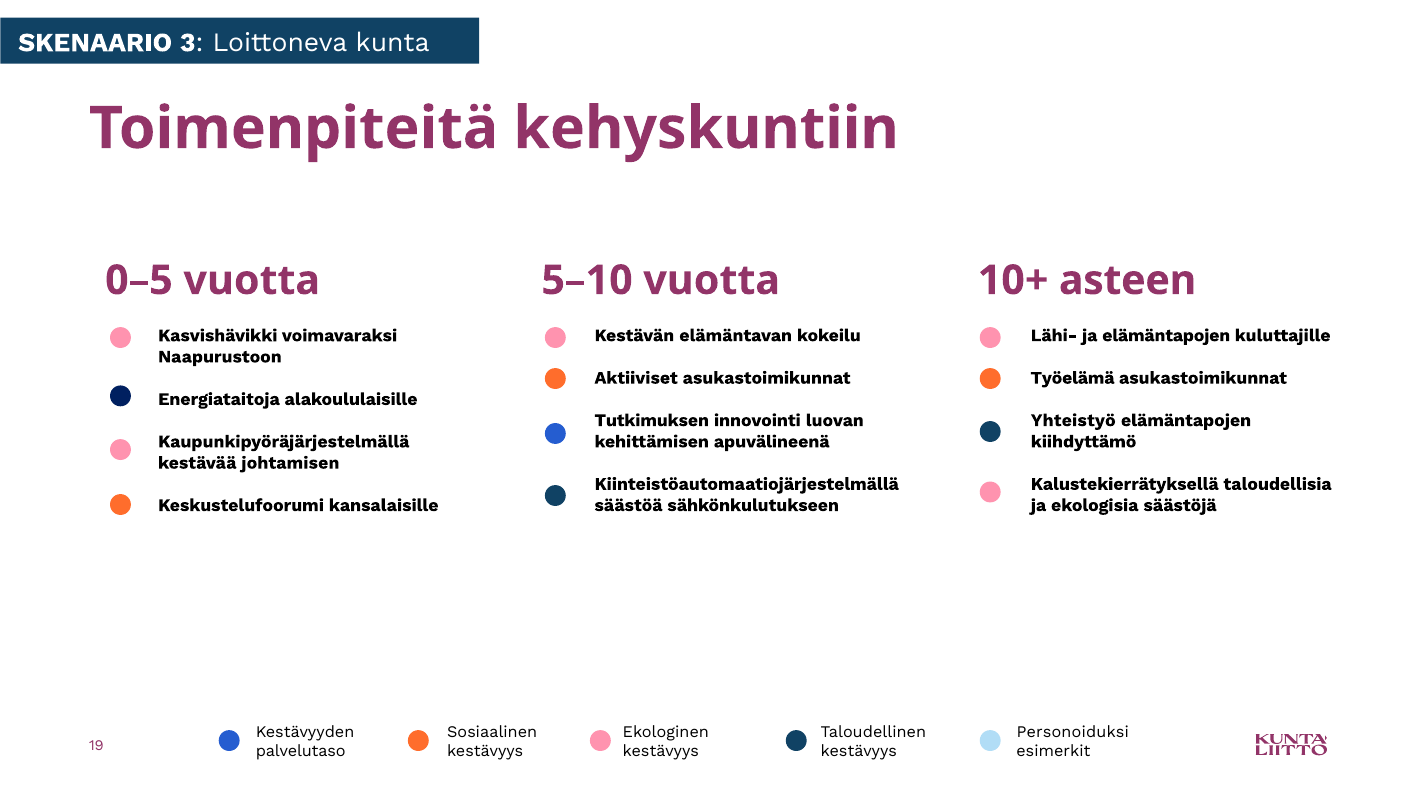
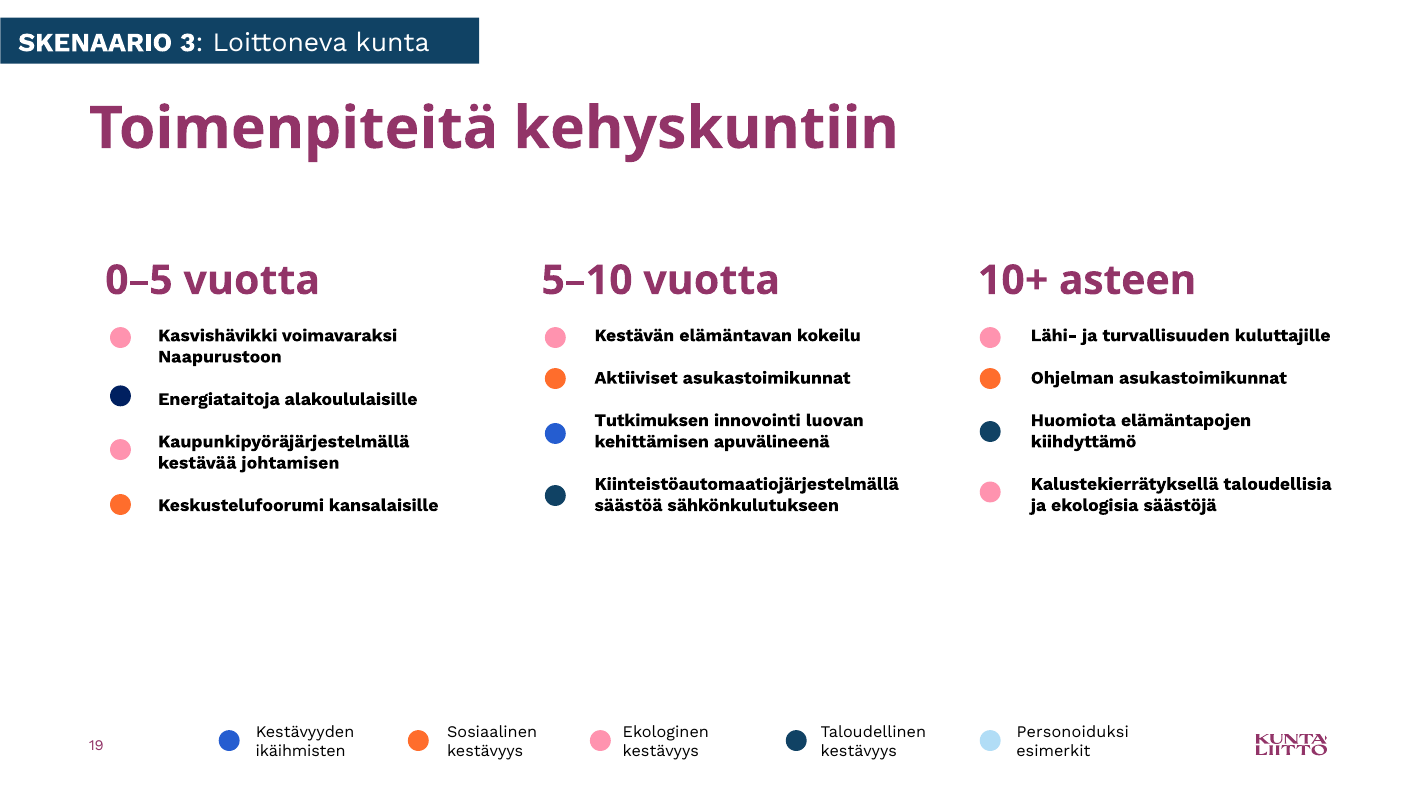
ja elämäntapojen: elämäntapojen -> turvallisuuden (1166, 336)
Työelämä: Työelämä -> Ohjelman (1072, 378)
Yhteistyö: Yhteistyö -> Huomiota (1073, 421)
palvelutaso: palvelutaso -> ikäihmisten (301, 752)
